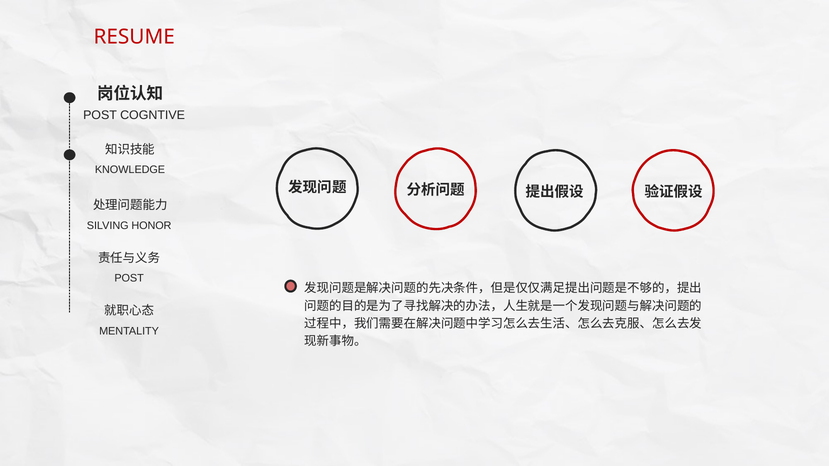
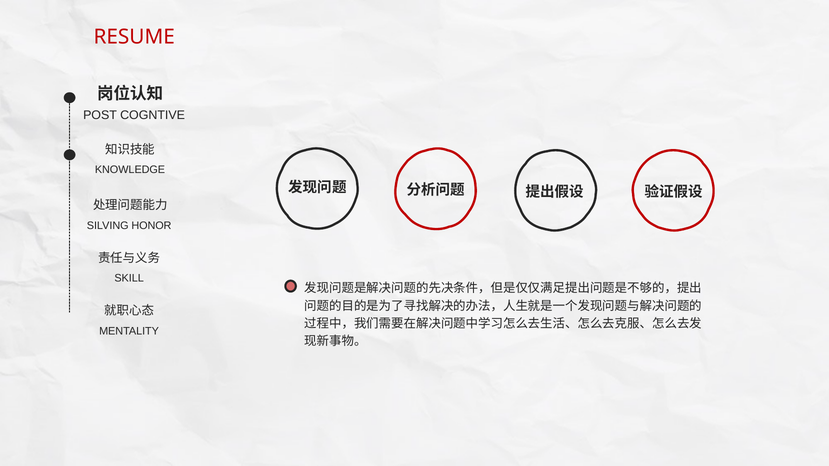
POST: POST -> SKILL (129, 278)
